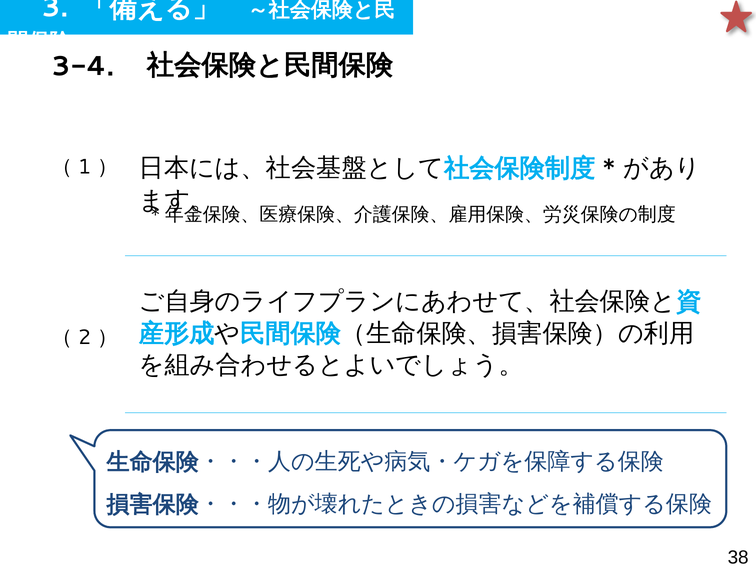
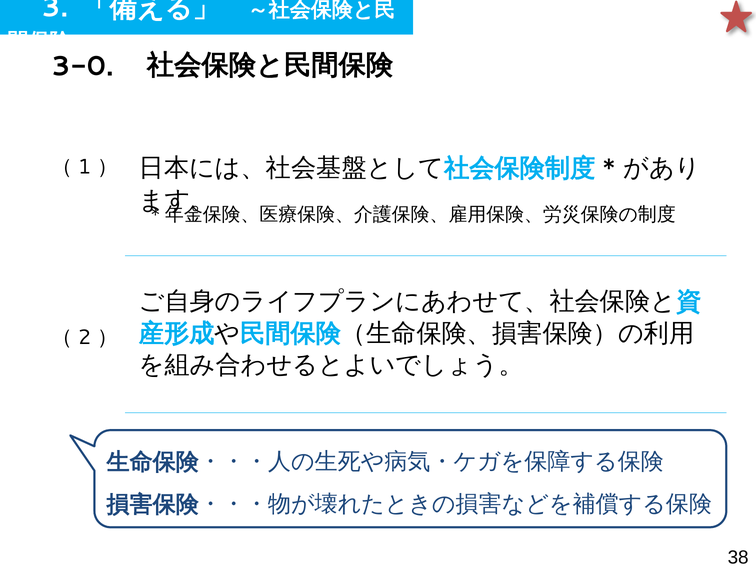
3-4: 3-4 -> 3-0 (83, 66)
